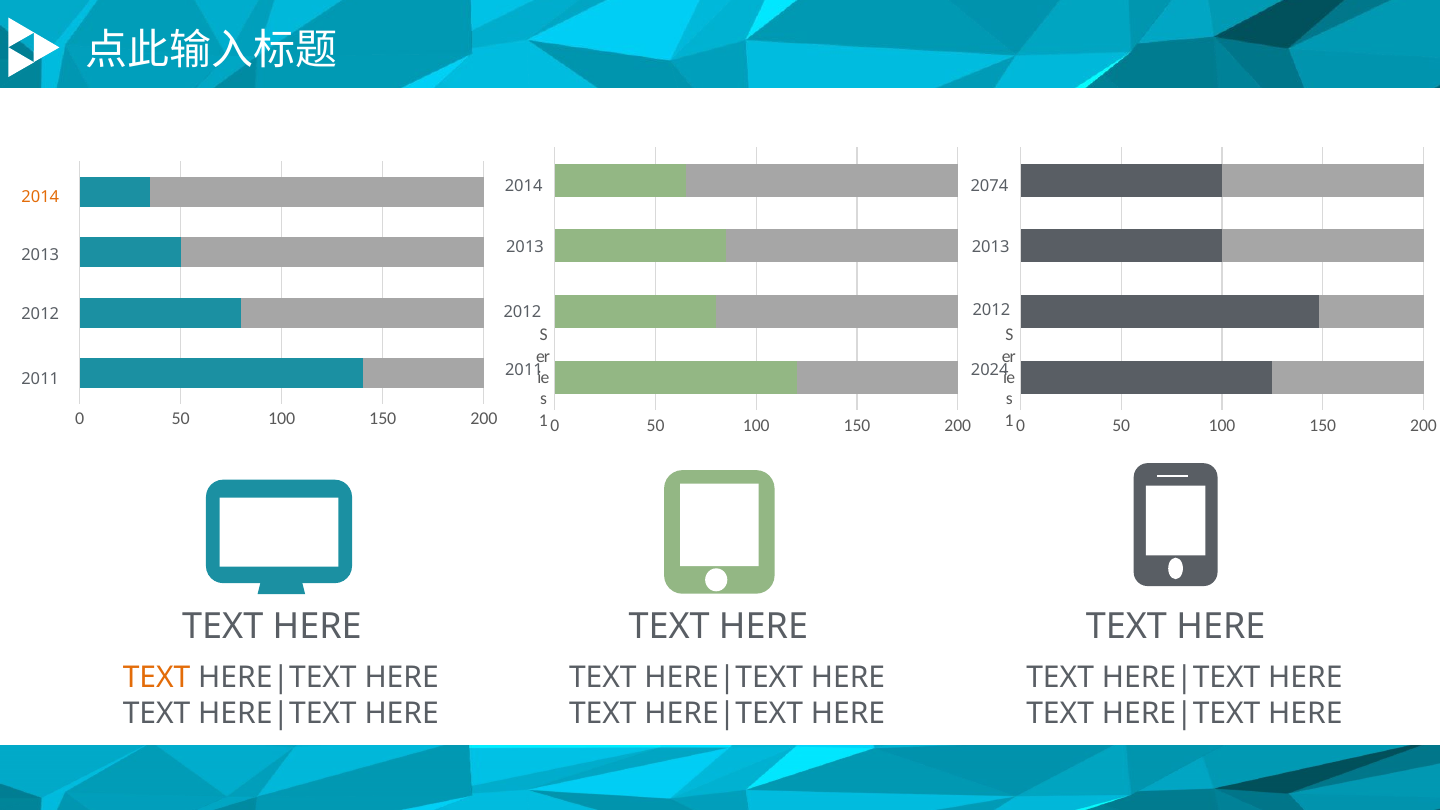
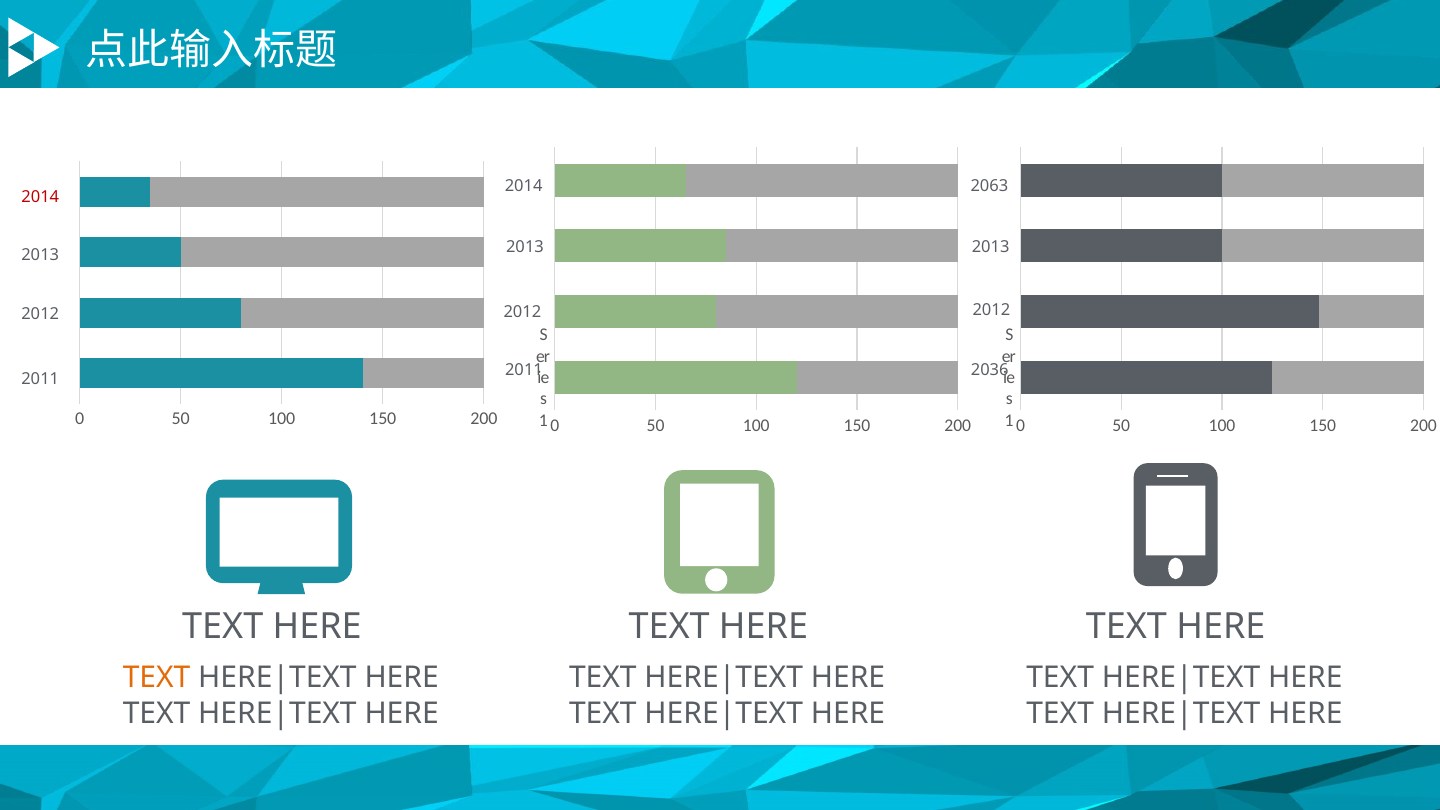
2074: 2074 -> 2063 (989, 186)
2014 colour: orange -> red (40, 197)
2024: 2024 -> 2036 (990, 370)
